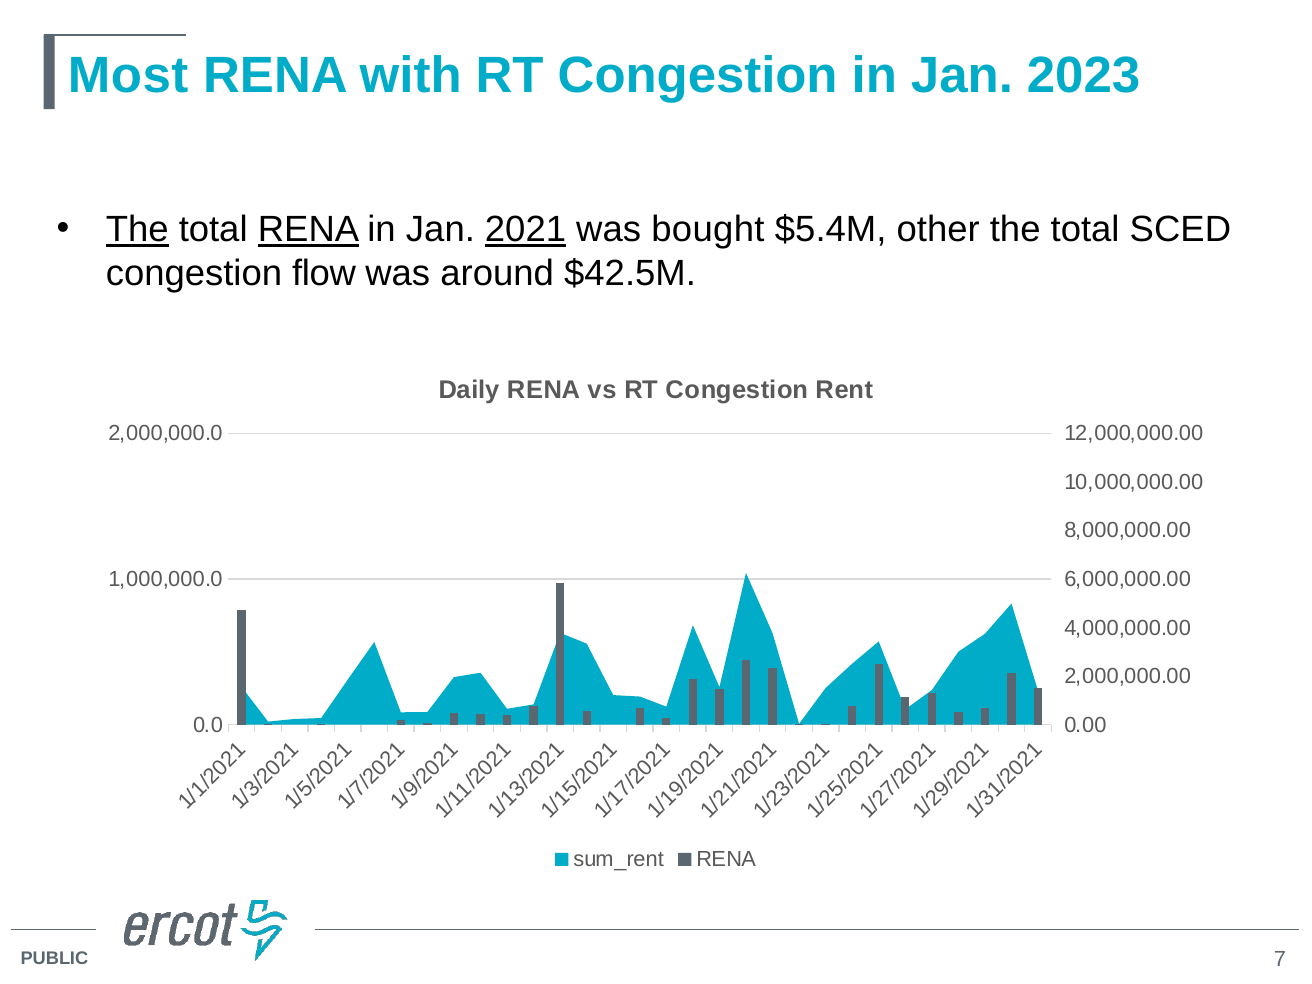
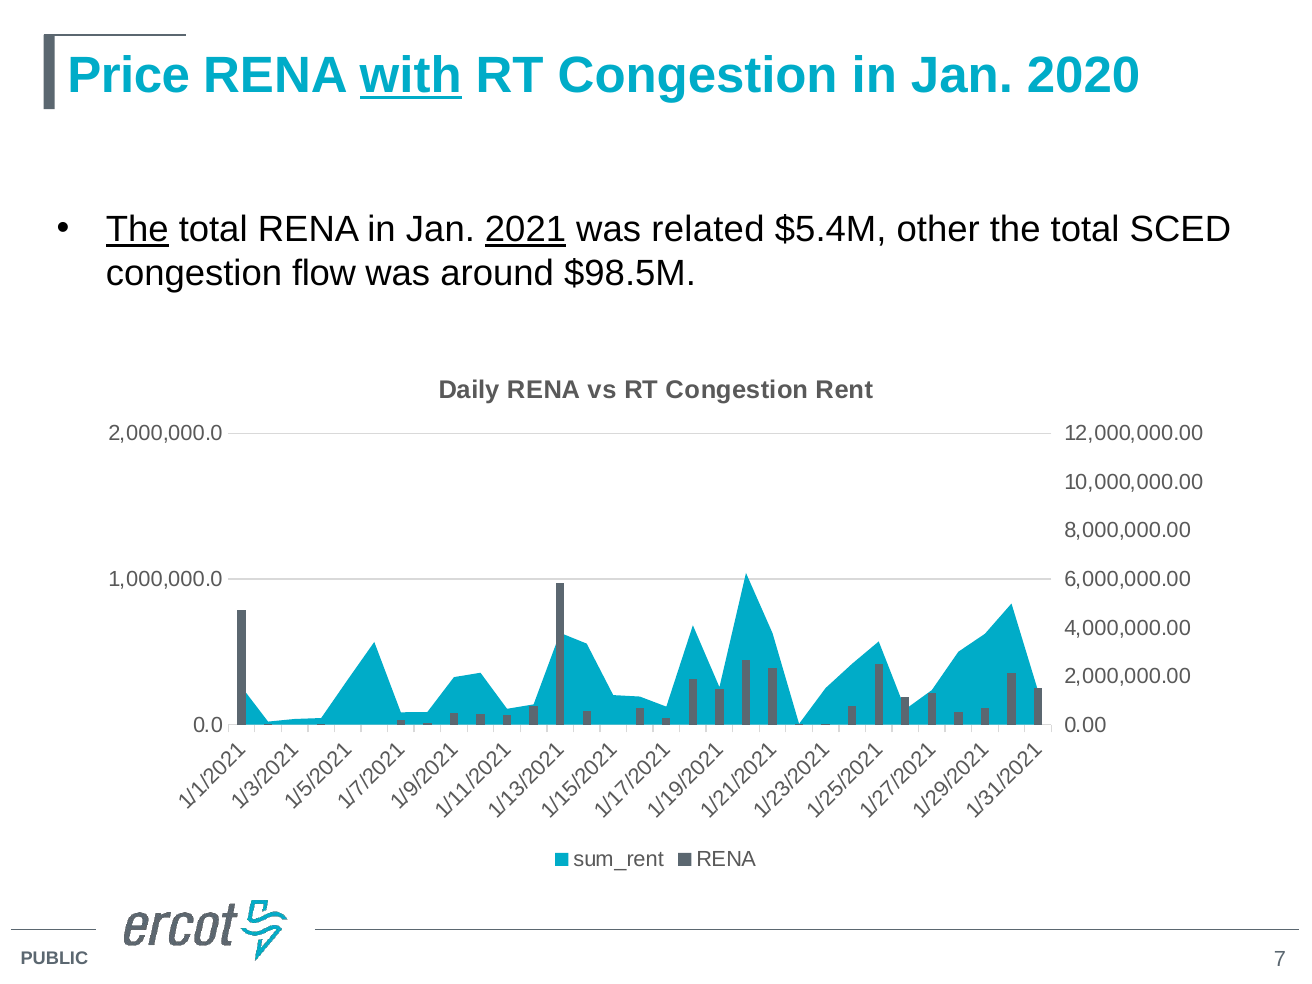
Most: Most -> Price (129, 76)
with underline: none -> present (411, 76)
2023: 2023 -> 2020 (1084, 76)
RENA underline: present -> none (308, 230)
bought: bought -> related (708, 230)
$42.5M: $42.5M -> $98.5M (630, 274)
